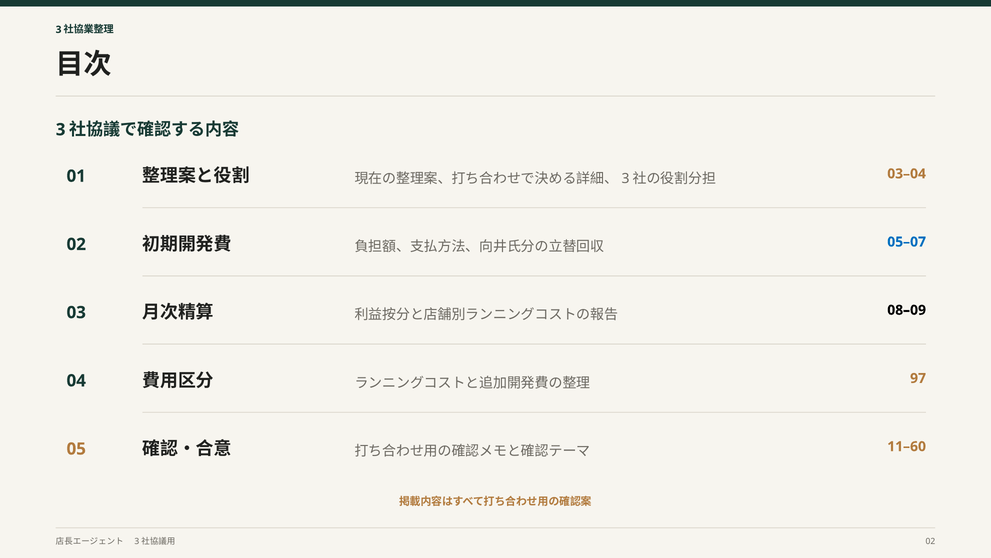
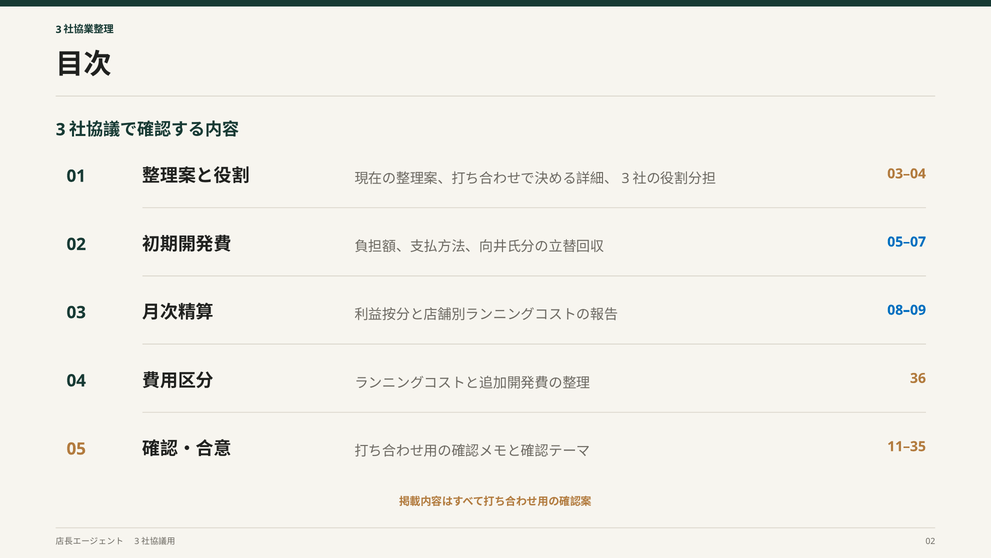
08–09 colour: black -> blue (907, 310)
97: 97 -> 36 (918, 378)
11–60: 11–60 -> 11–35 (907, 446)
